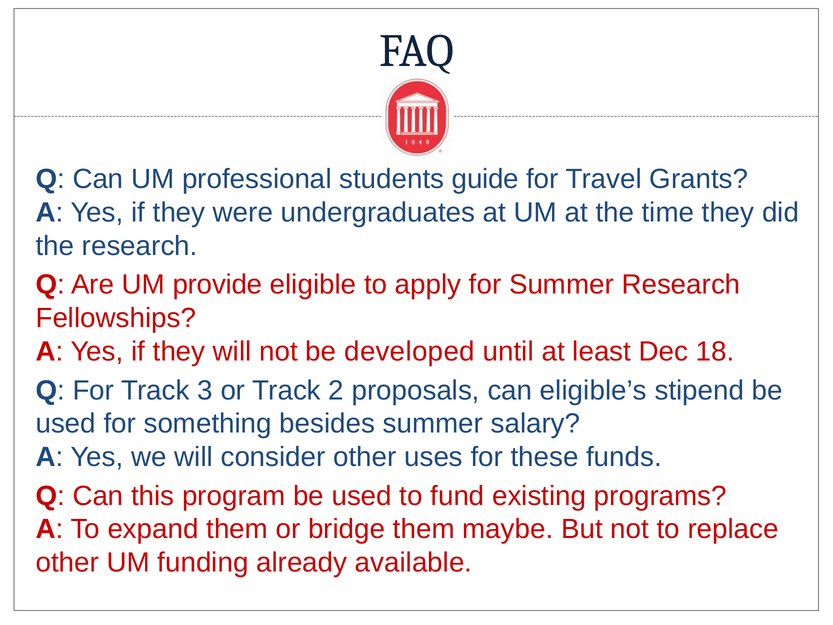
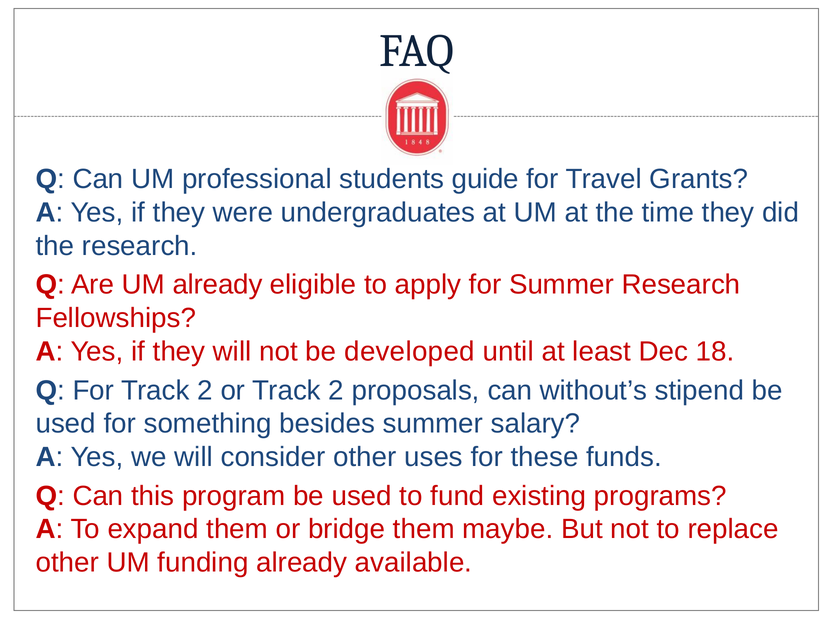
UM provide: provide -> already (218, 285)
For Track 3: 3 -> 2 (205, 390)
eligible’s: eligible’s -> without’s (593, 390)
